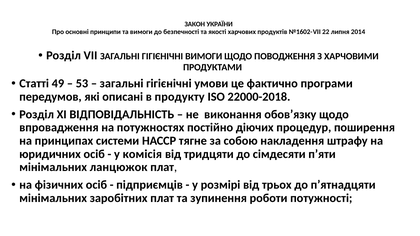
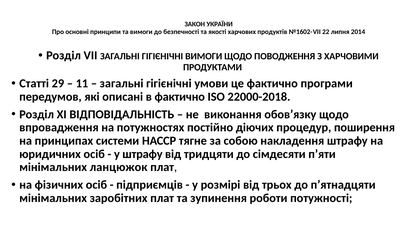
49: 49 -> 29 (58, 84)
53: 53 -> 11 (82, 84)
в продукту: продукту -> фактично (180, 97)
у комісія: комісія -> штрафу (142, 154)
